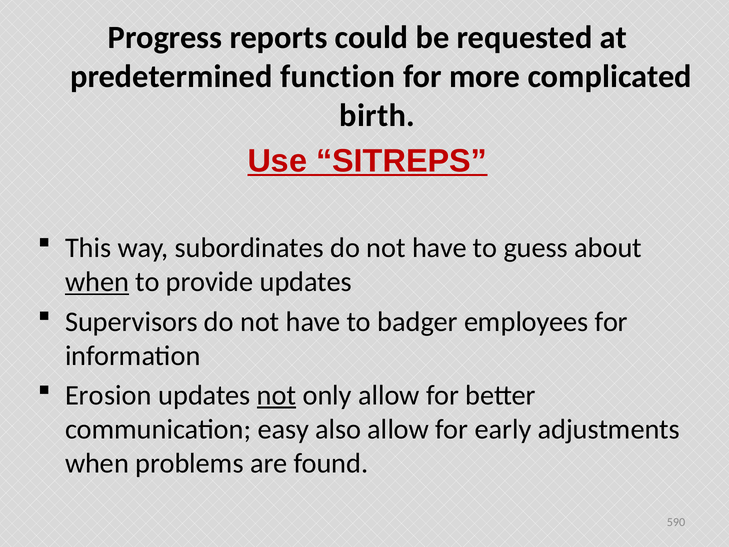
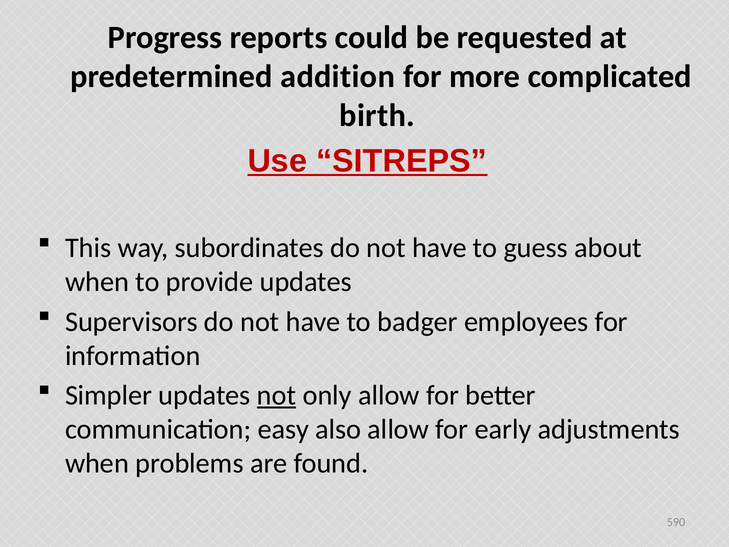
function: function -> addition (338, 76)
when underline: present -> none (97, 282)
Erosion: Erosion -> Simpler (109, 395)
